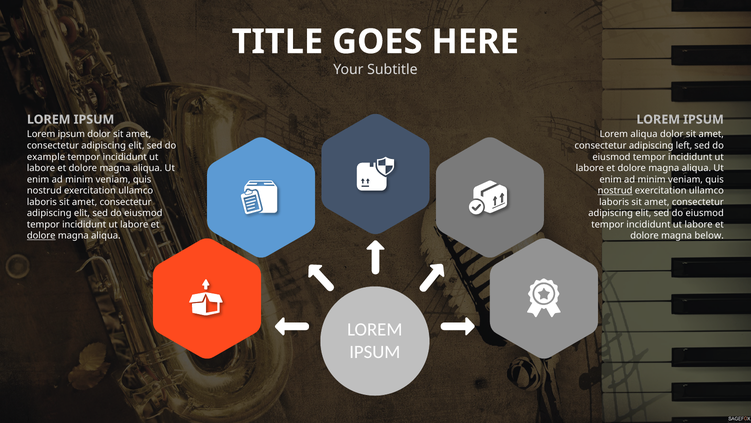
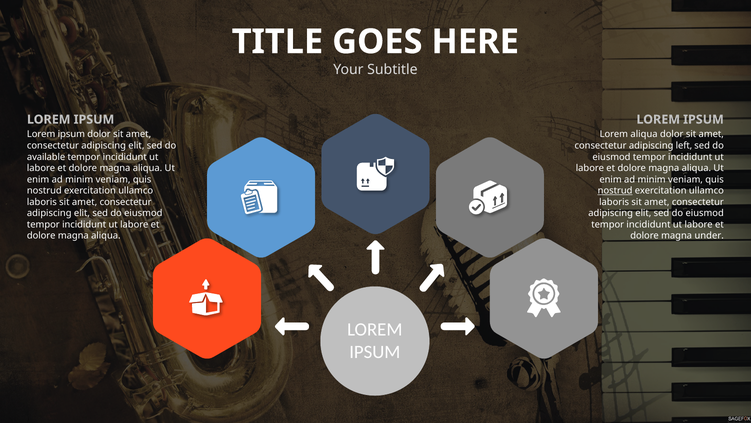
example: example -> available (46, 157)
dolore underline: present -> none (41, 236)
below: below -> under (709, 236)
